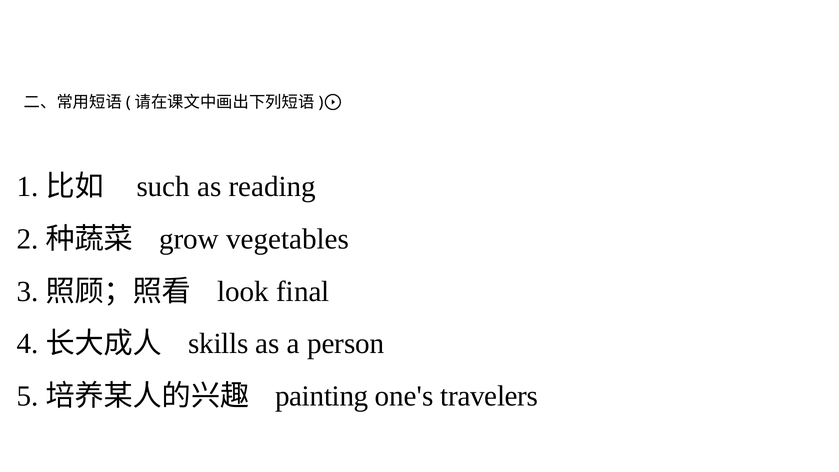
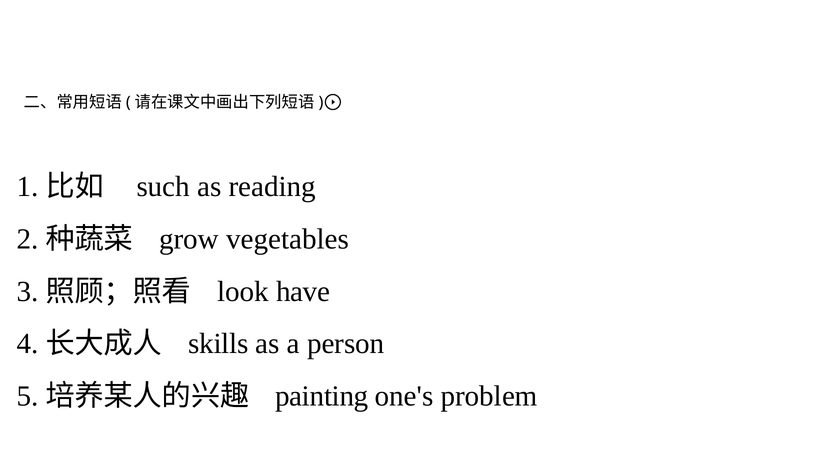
final: final -> have (303, 291)
travelers: travelers -> problem (489, 396)
